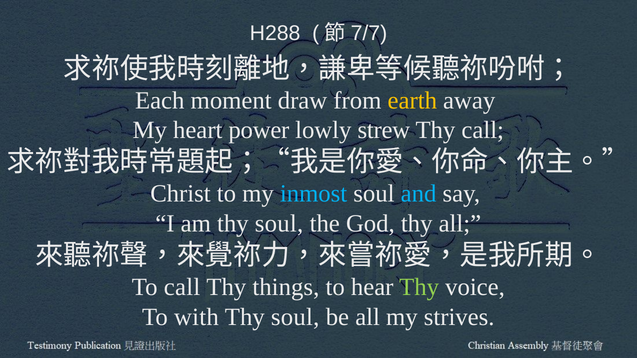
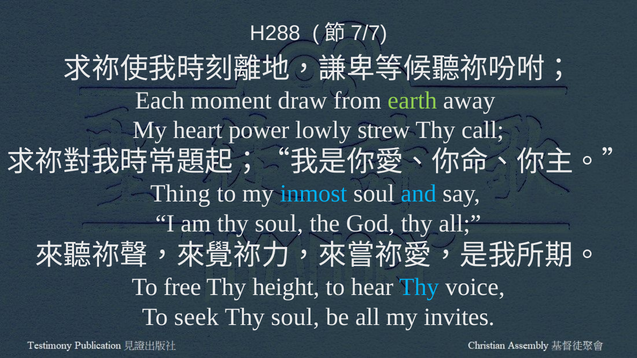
earth colour: yellow -> light green (412, 100)
Christ: Christ -> Thing (180, 194)
To call: call -> free (182, 287)
things: things -> height (286, 287)
Thy colour: light green -> light blue (419, 287)
with: with -> seek (196, 317)
strives: strives -> invites (459, 317)
